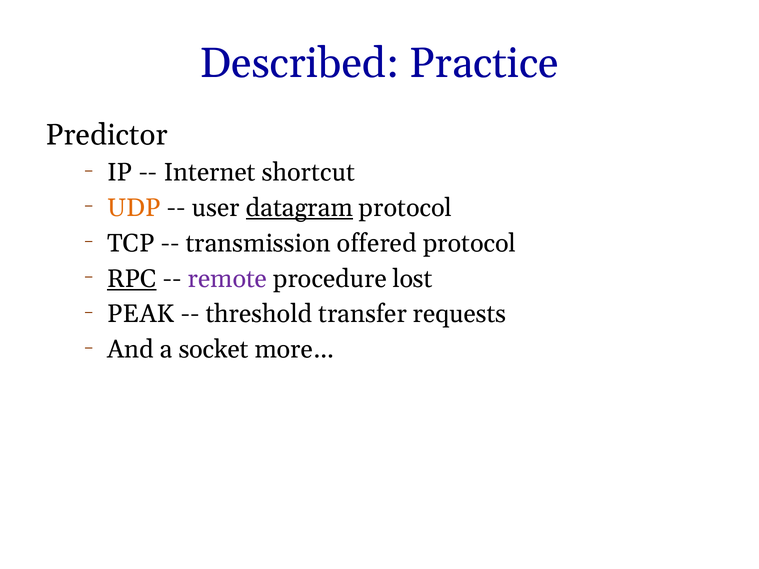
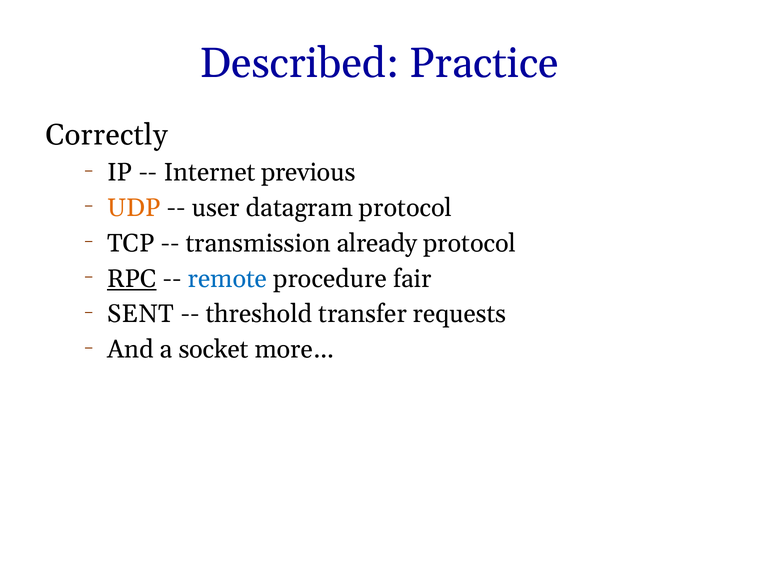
Predictor: Predictor -> Correctly (107, 135)
shortcut: shortcut -> previous (308, 173)
datagram underline: present -> none (299, 208)
offered: offered -> already (377, 243)
remote colour: purple -> blue (227, 279)
lost: lost -> fair (412, 279)
PEAK: PEAK -> SENT (141, 314)
